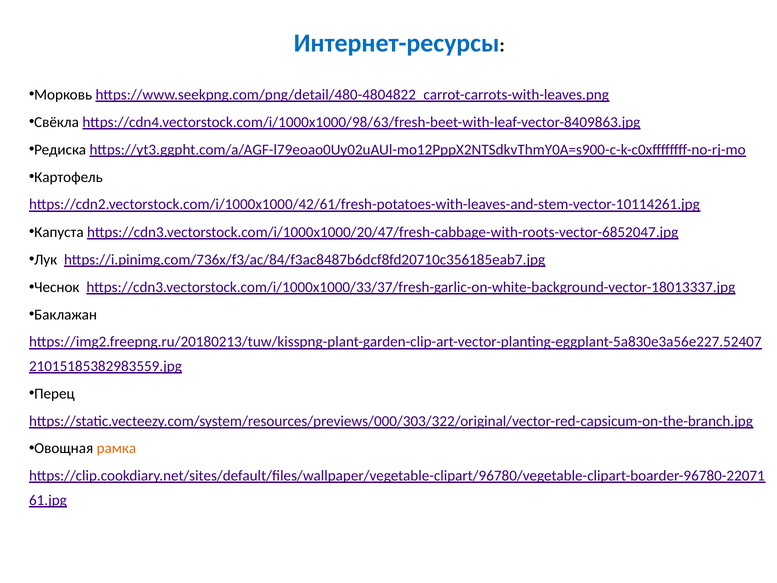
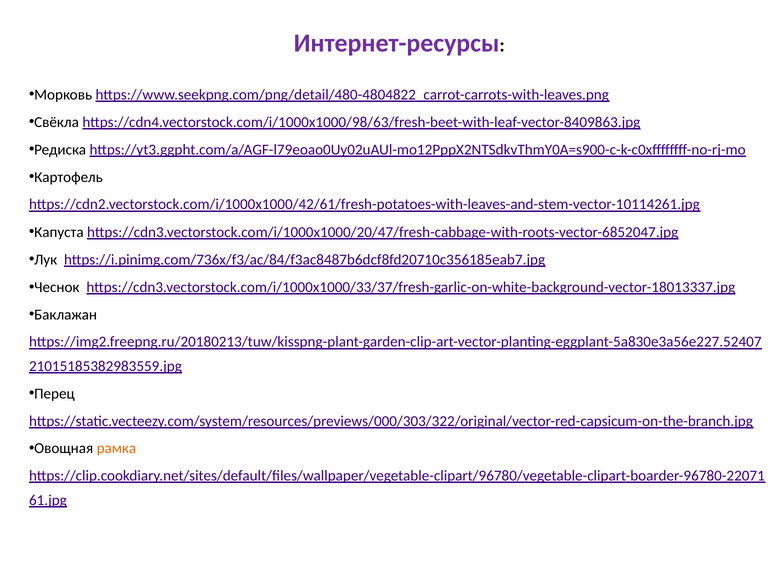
Интернет-ресурсы colour: blue -> purple (397, 43)
